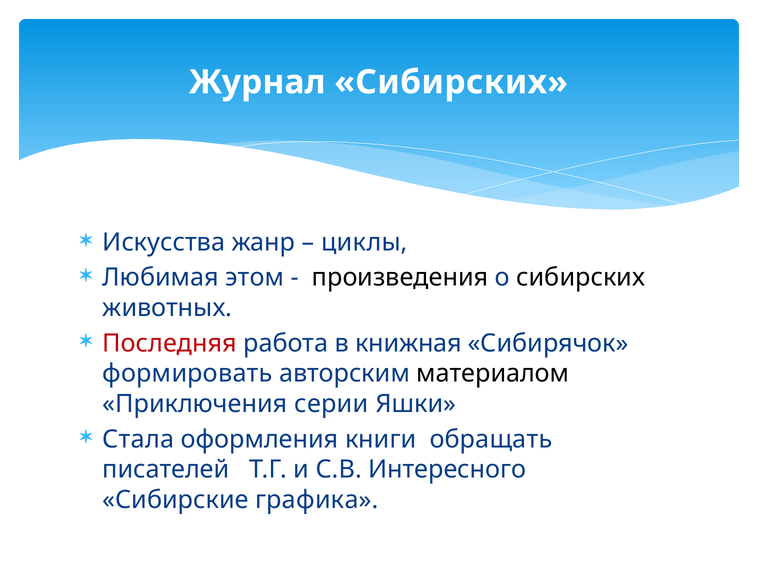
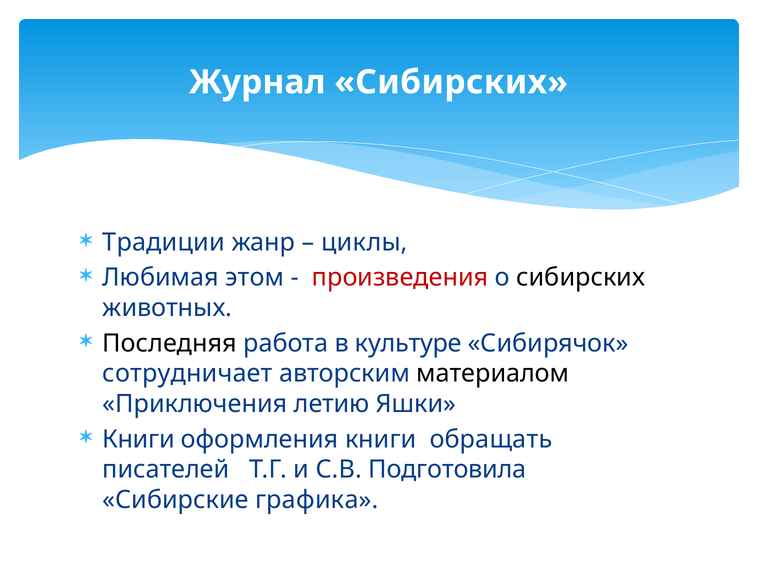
Искусства: Искусства -> Традиции (164, 242)
произведения colour: black -> red (400, 278)
Последняя colour: red -> black (170, 343)
книжная: книжная -> культуре (408, 343)
формировать: формировать -> сотрудничает (188, 373)
серии: серии -> летию (332, 404)
Стала: Стала -> Книги (139, 439)
Интересного: Интересного -> Подготовила (447, 469)
